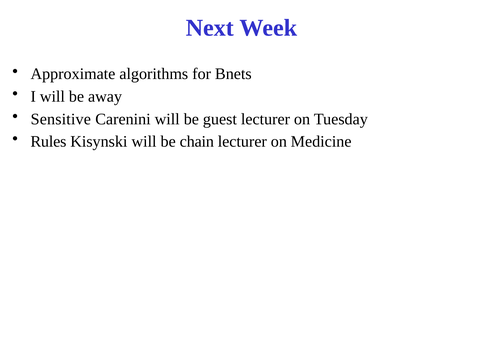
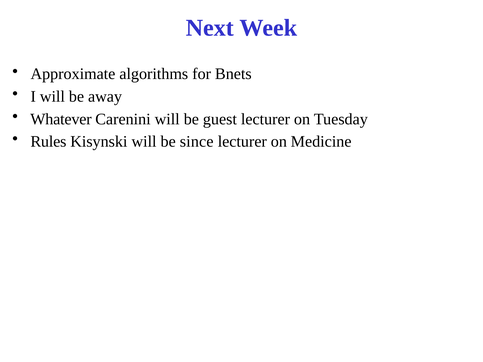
Sensitive: Sensitive -> Whatever (61, 119)
chain: chain -> since (197, 142)
